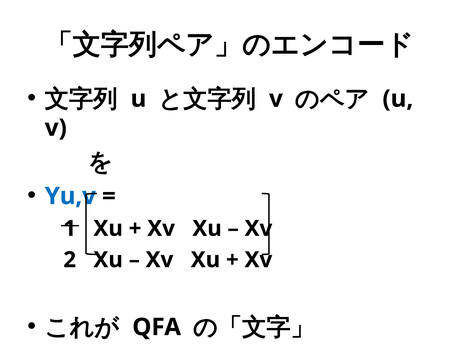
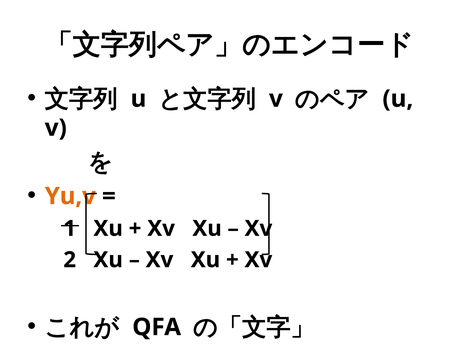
Yu,v colour: blue -> orange (70, 196)
